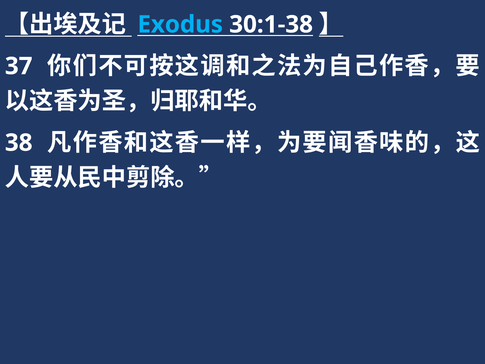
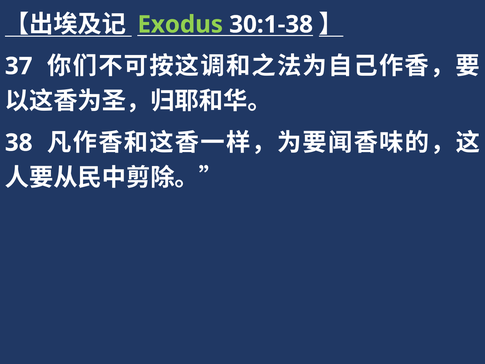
Exodus colour: light blue -> light green (180, 24)
